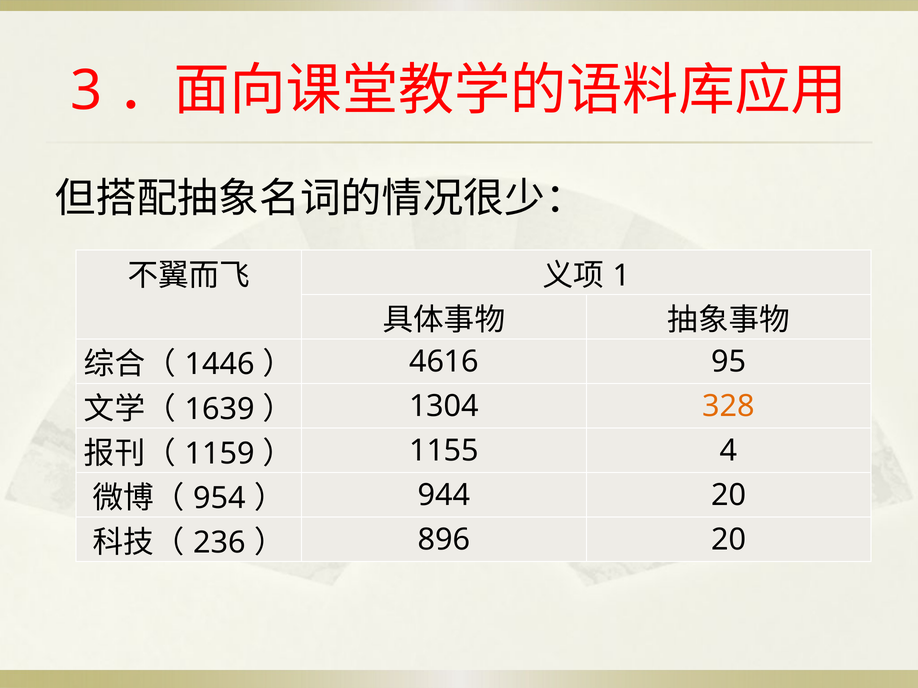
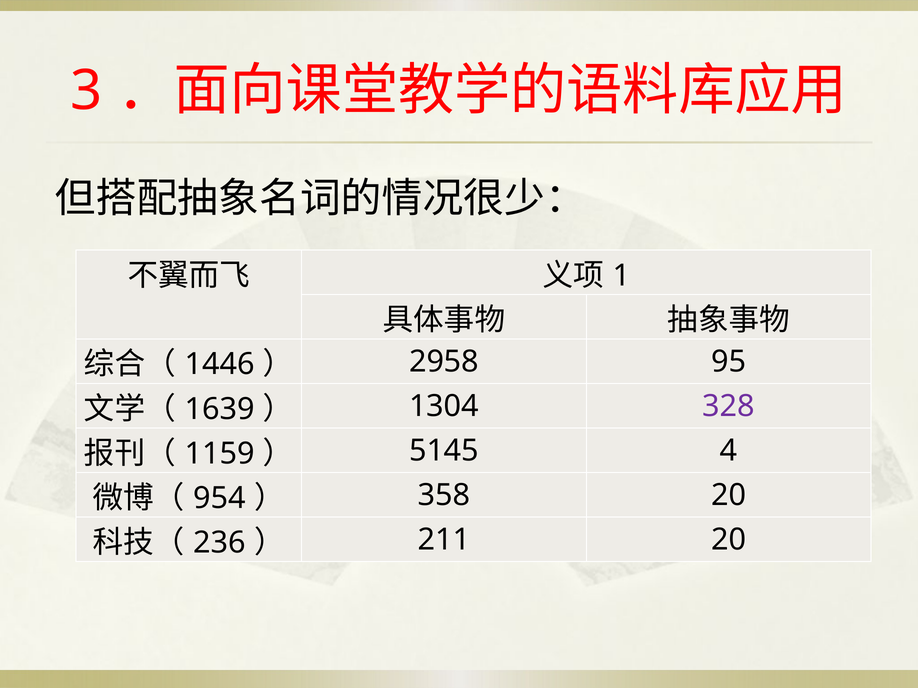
4616: 4616 -> 2958 (444, 362)
328 colour: orange -> purple (729, 406)
1155: 1155 -> 5145 (444, 451)
944: 944 -> 358 (444, 496)
896: 896 -> 211 (444, 540)
